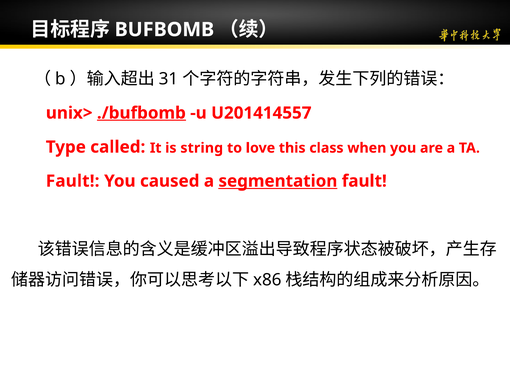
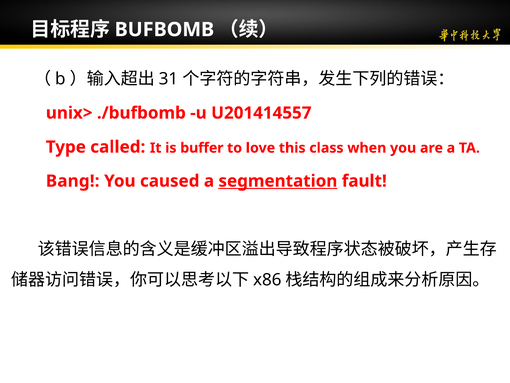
./bufbomb underline: present -> none (141, 113)
string: string -> buffer (202, 148)
Fault: Fault -> Bang (73, 181)
